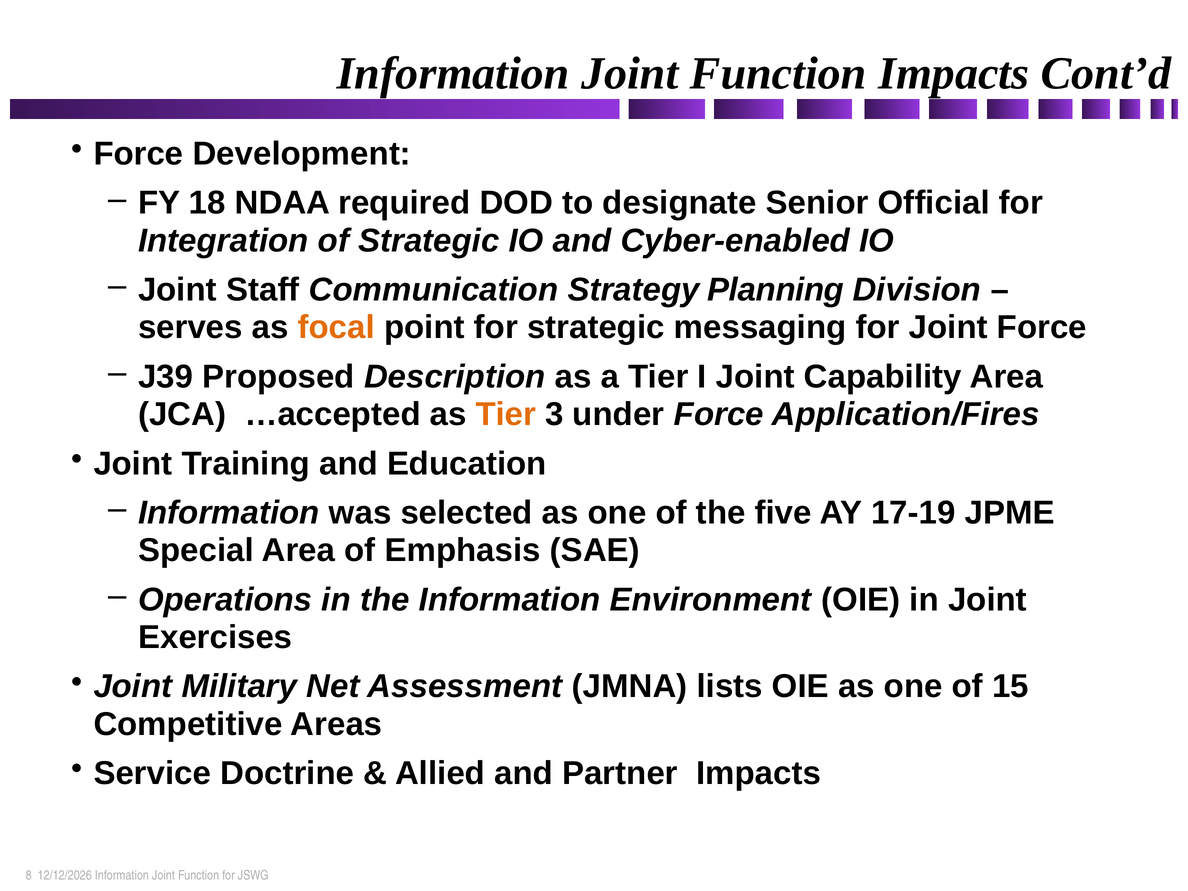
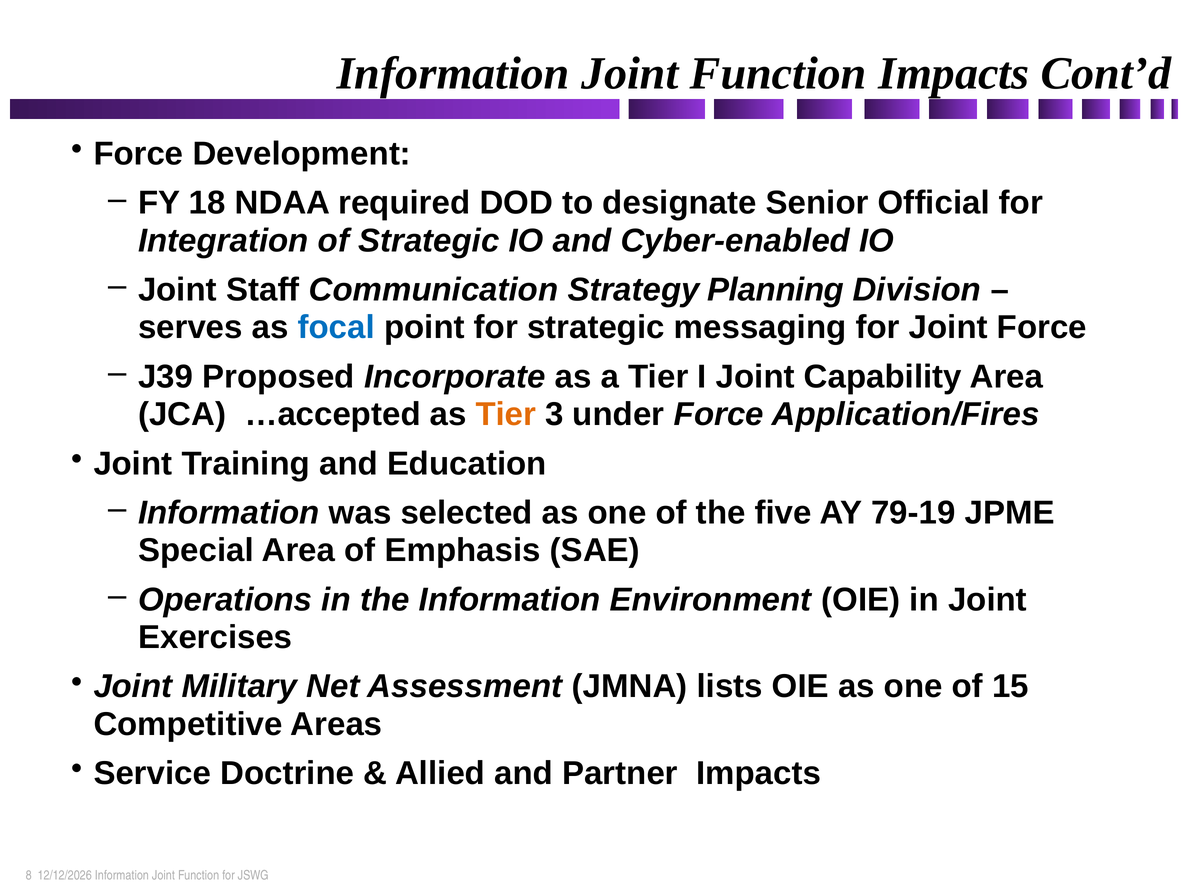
focal colour: orange -> blue (336, 328)
Description: Description -> Incorporate (455, 377)
17-19: 17-19 -> 79-19 (913, 513)
